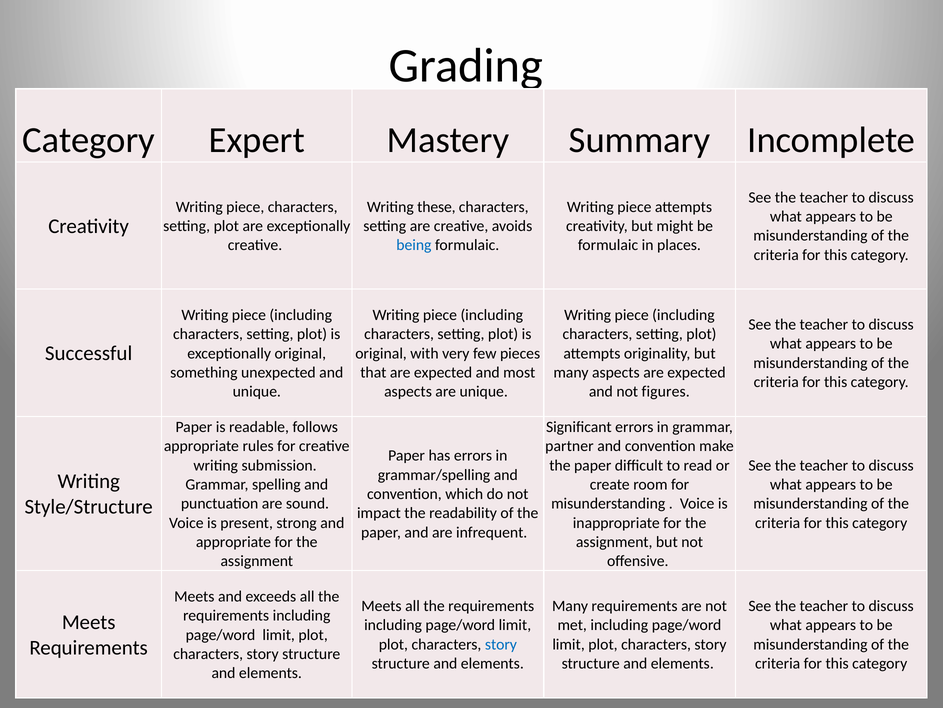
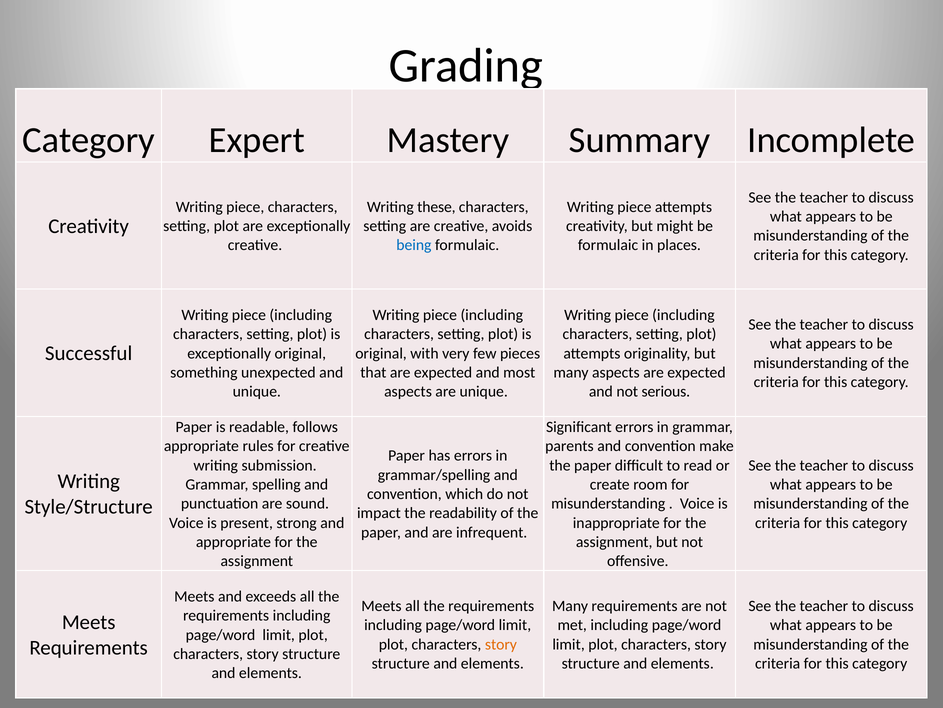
figures: figures -> serious (666, 391)
partner: partner -> parents (569, 446)
story colour: blue -> orange (501, 644)
